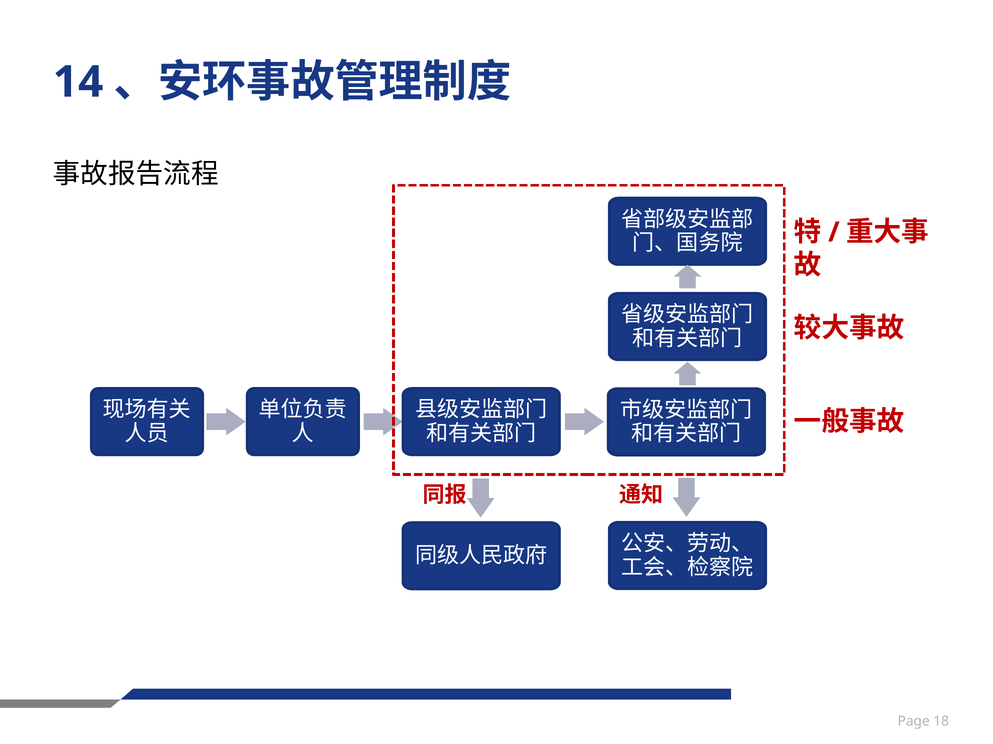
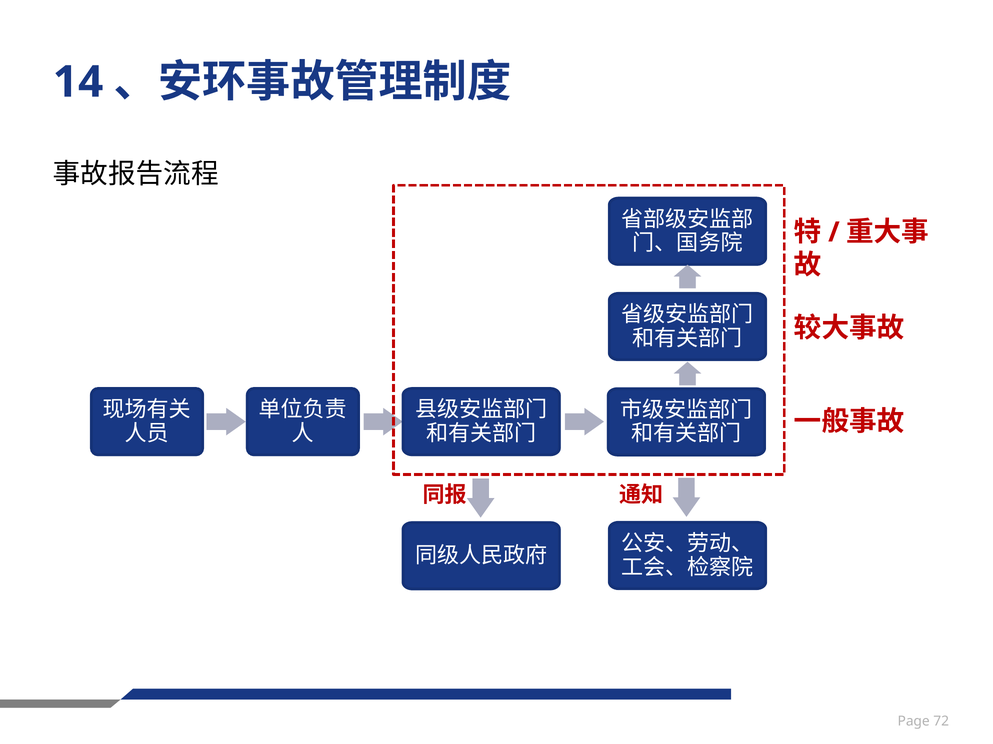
18: 18 -> 72 (941, 722)
